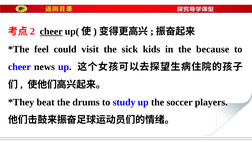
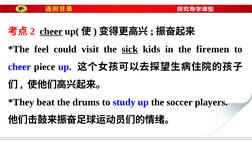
sick underline: none -> present (130, 49)
because: because -> firemen (213, 49)
news: news -> piece (44, 67)
